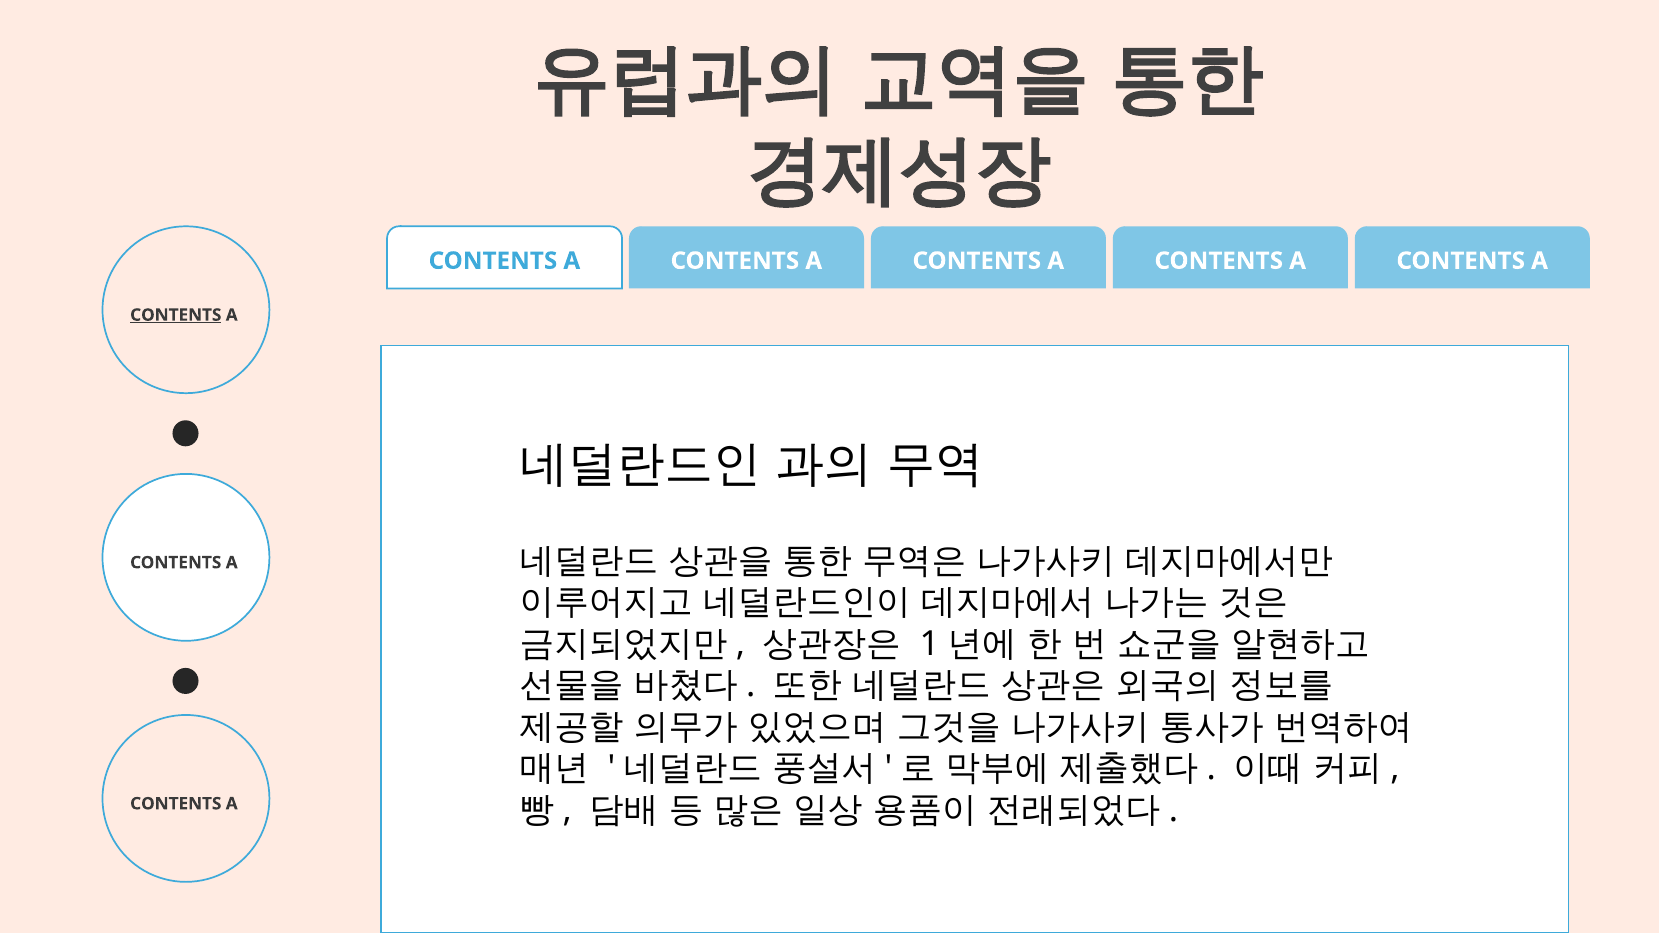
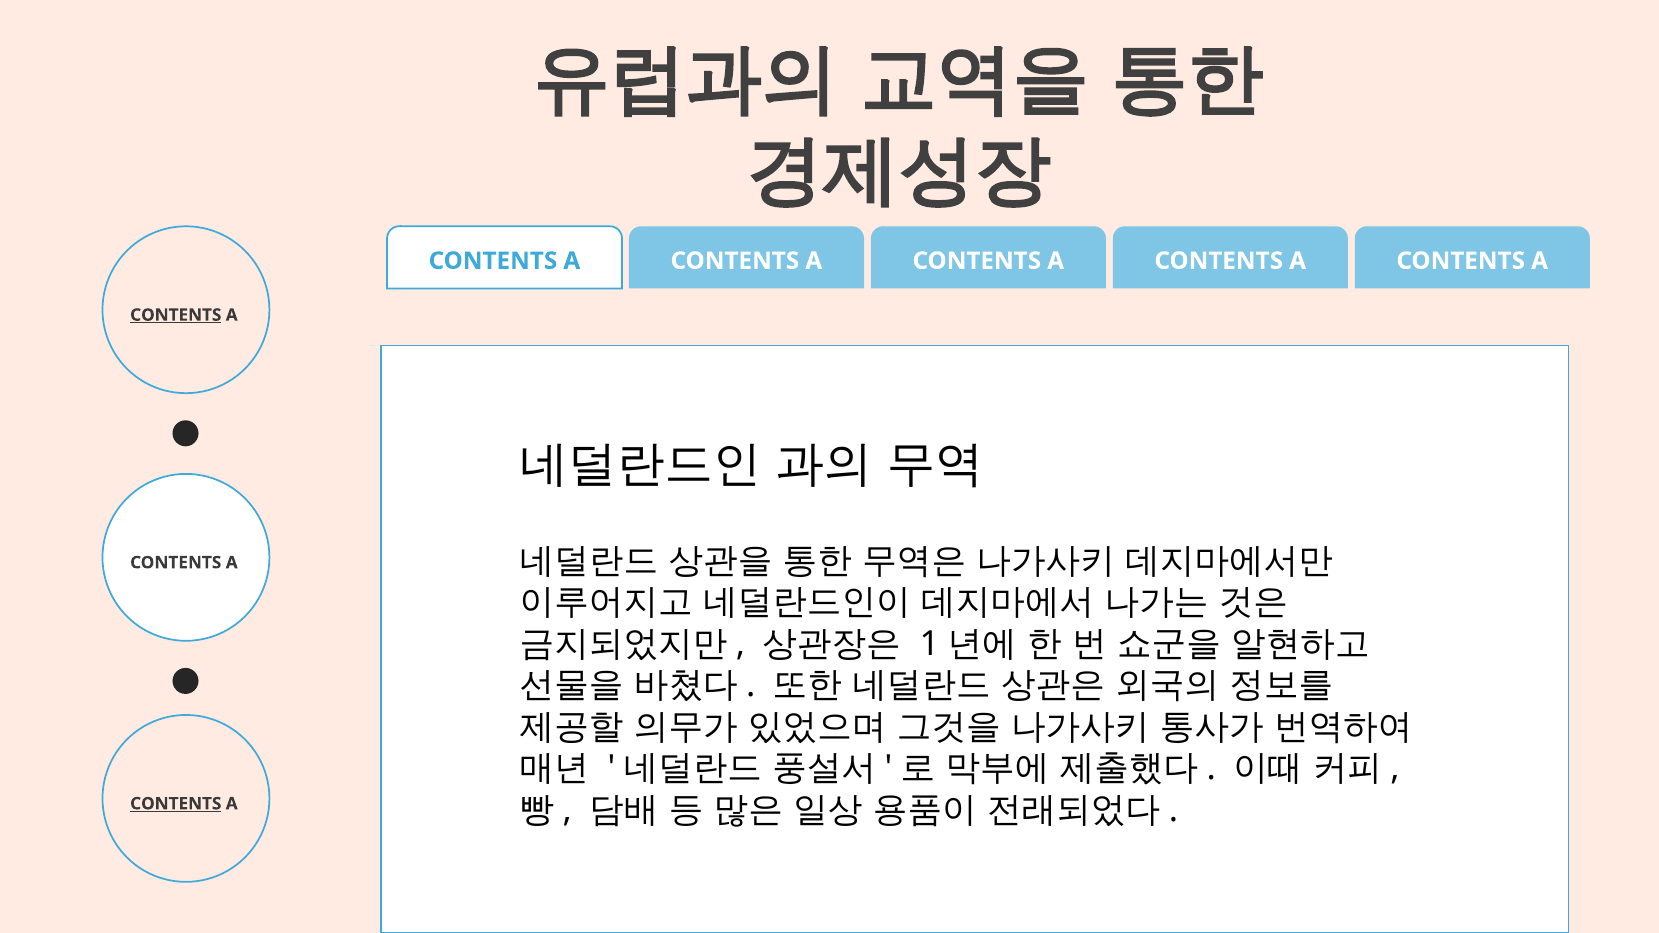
CONTENTS underline: none -> present (176, 804)
